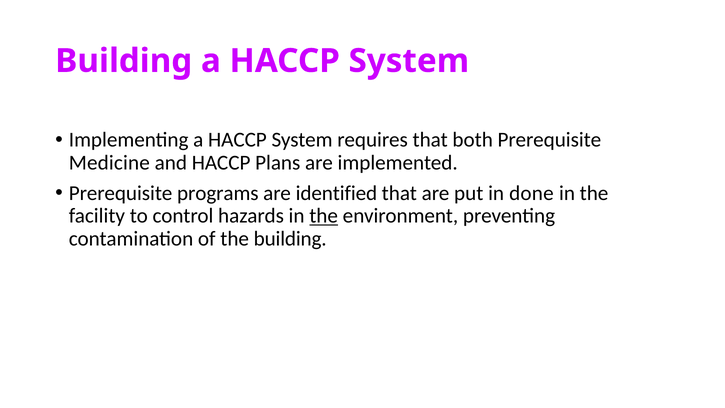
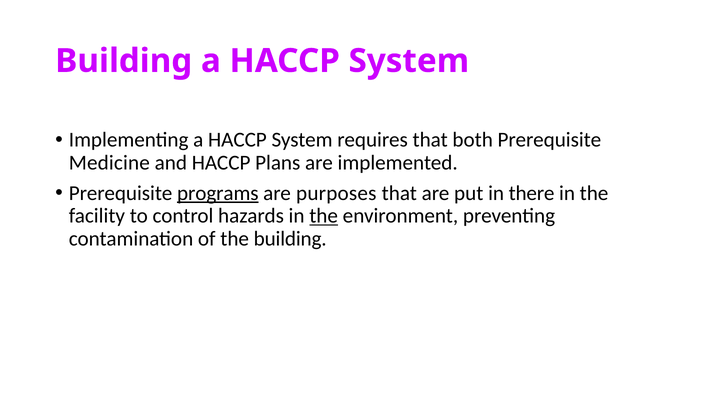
programs underline: none -> present (218, 193)
identified: identified -> purposes (336, 193)
done: done -> there (532, 193)
